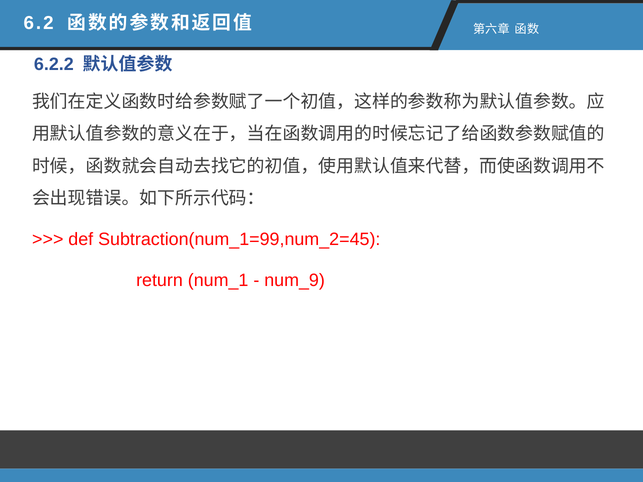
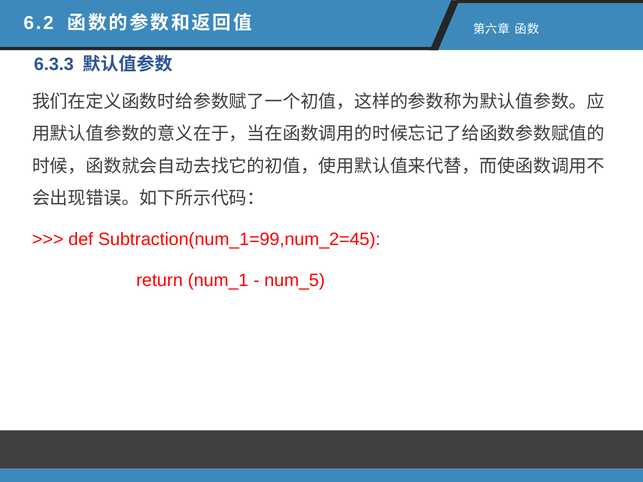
6.2.2: 6.2.2 -> 6.3.3 (54, 64)
num_9: num_9 -> num_5 (295, 281)
